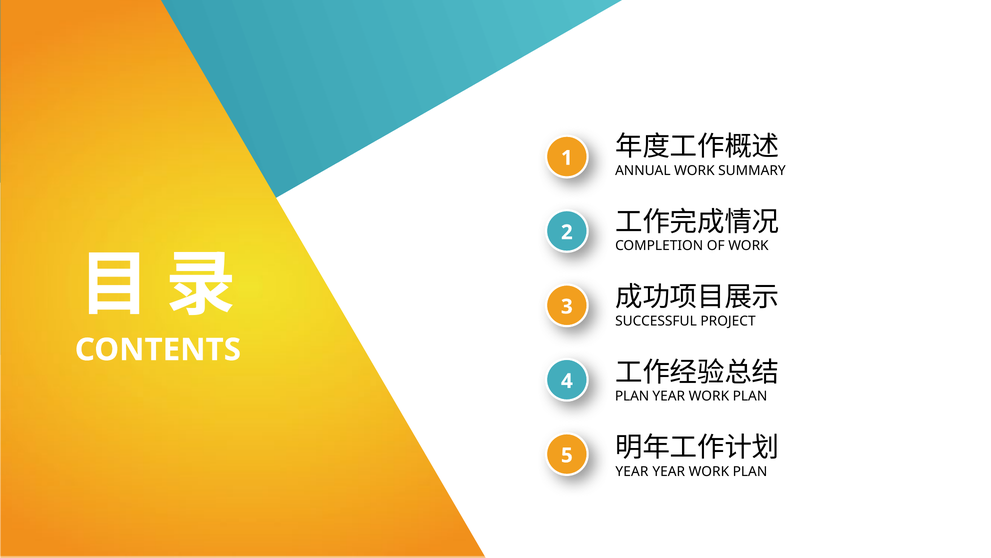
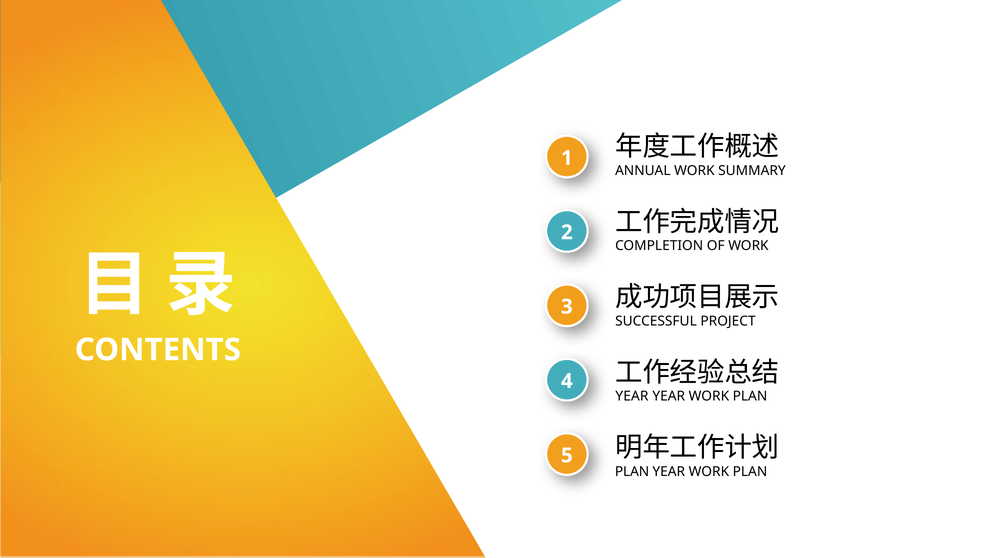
PLAN: PLAN -> YEAR (632, 396)
YEAR: YEAR -> PLAN (632, 471)
